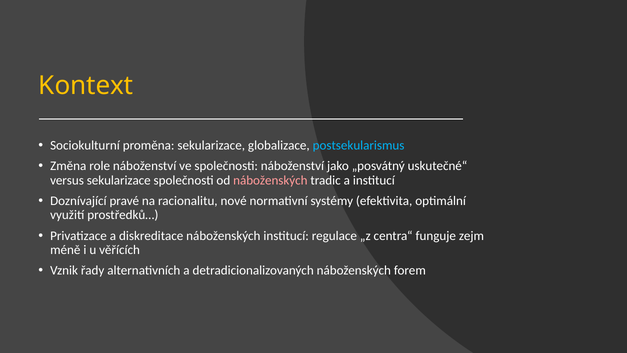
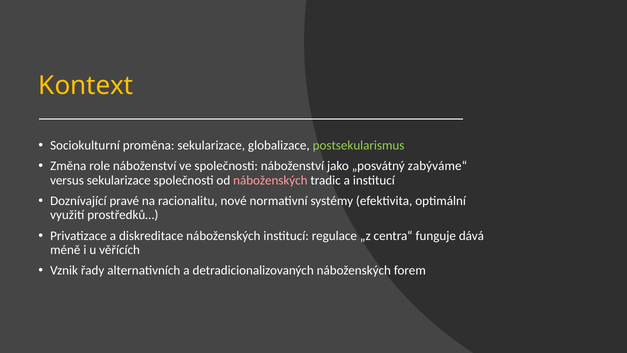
postsekularismus colour: light blue -> light green (359, 145)
uskutečné“: uskutečné“ -> zabýváme“ (437, 166)
zejm: zejm -> dává (471, 236)
